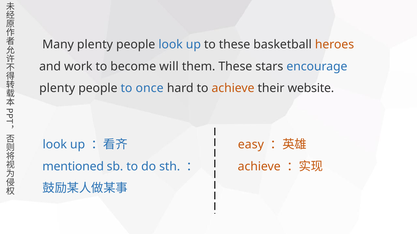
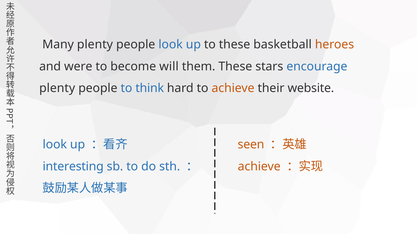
work: work -> were (78, 67)
once: once -> think (150, 89)
easy: easy -> seen (251, 145)
mentioned: mentioned -> interesting (73, 167)
